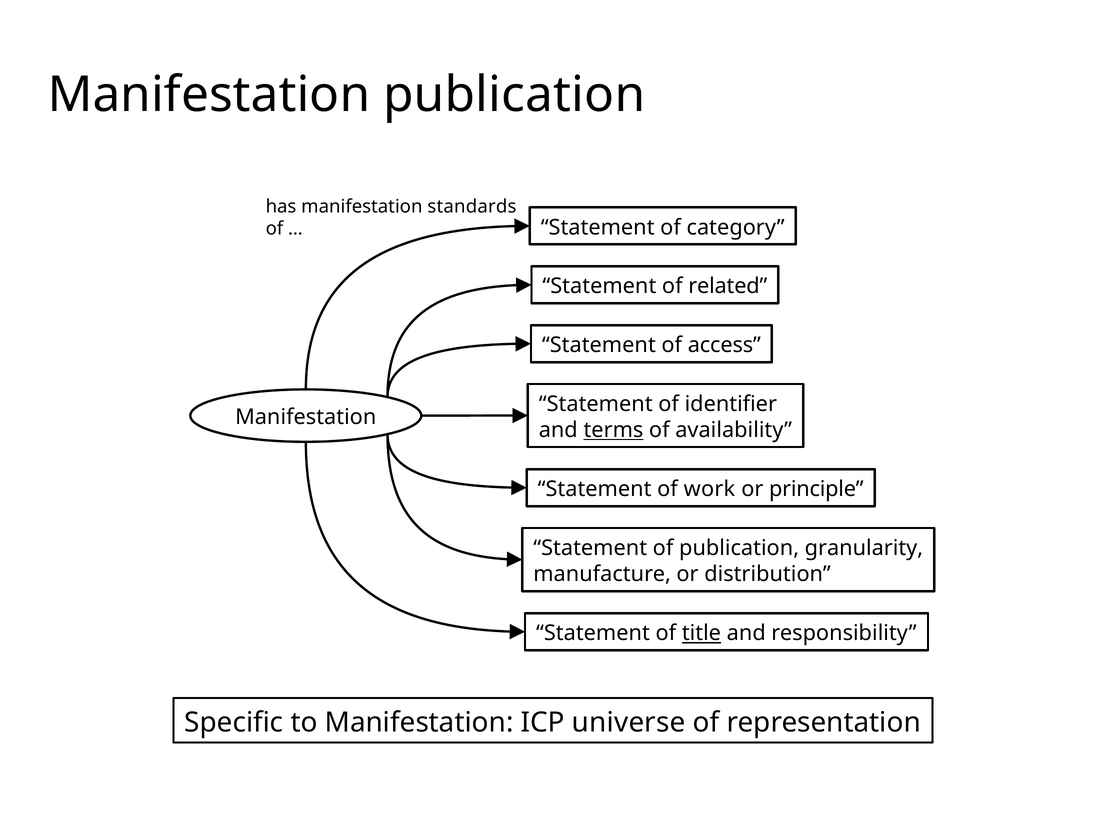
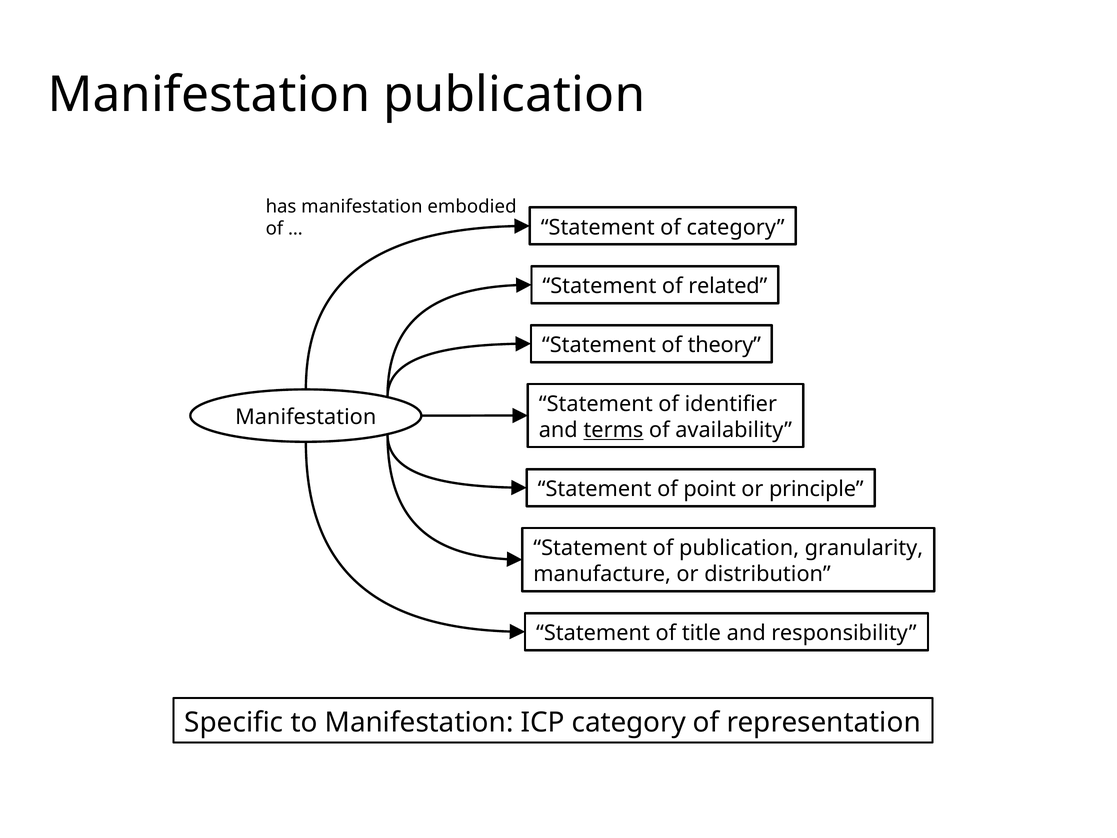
standards: standards -> embodied (472, 206)
access: access -> theory (724, 345)
work: work -> point (710, 489)
title underline: present -> none (701, 633)
ICP universe: universe -> category (629, 722)
